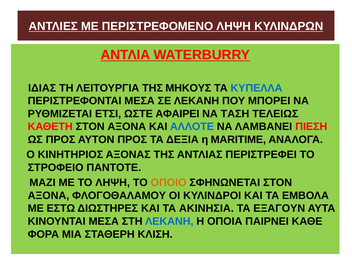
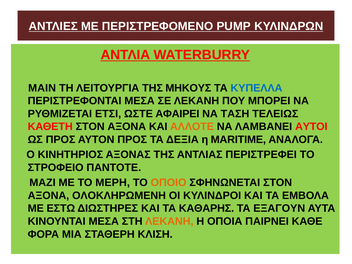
ΠΕΡΙΣΤΡΕΦΟΜΕΝΟ ΛΗΨΗ: ΛΗΨΗ -> PUMP (234, 26)
ΙΔΙΑΣ: ΙΔΙΑΣ -> MAIN (42, 88)
ΑΛΛΟΤΕ colour: blue -> orange (192, 127)
ΠΙΕΣΗ: ΠΙΕΣΗ -> ΑΥΤΟΙ (311, 127)
ΤΟ ΛΗΨΗ: ΛΗΨΗ -> ΜΕΡΗ (113, 183)
ΦΛΟΓΟΘΑΛΑΜΟΥ: ΦΛΟΓΟΘΑΛΑΜΟΥ -> ΟΛΟΚΛΗΡΩΜΕΝΗ (119, 195)
ΑΚΙΝΗΣΙΑ: ΑΚΙΝΗΣΙΑ -> ΚΑΘΑΡΗΣ (207, 208)
ΛΕΚΑΝΗ colour: blue -> orange (169, 221)
